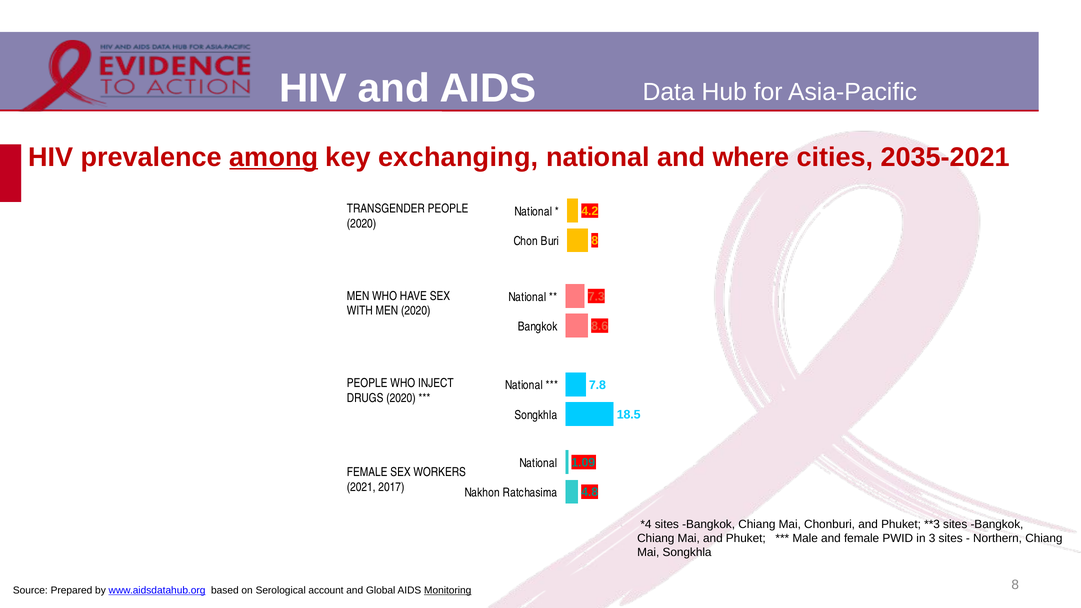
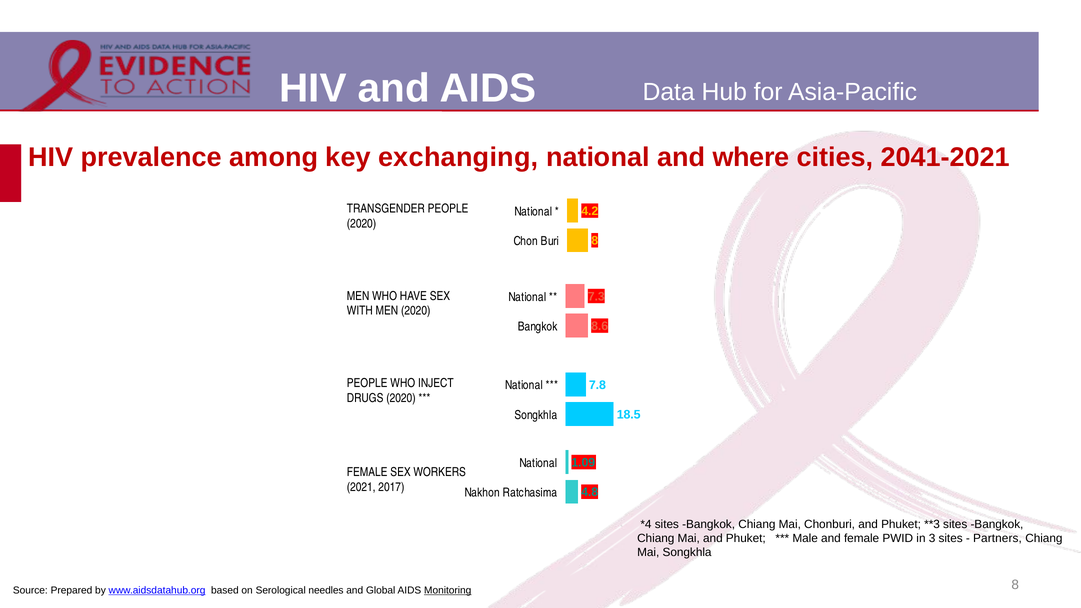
among underline: present -> none (274, 157)
2035-2021: 2035-2021 -> 2041-2021 (945, 157)
Northern: Northern -> Partners (997, 538)
account: account -> needles (326, 590)
